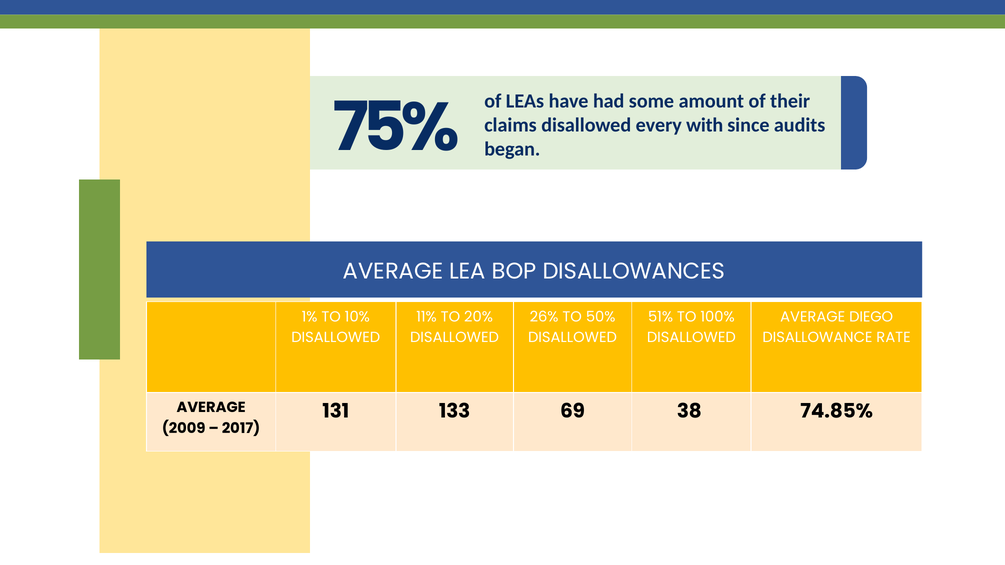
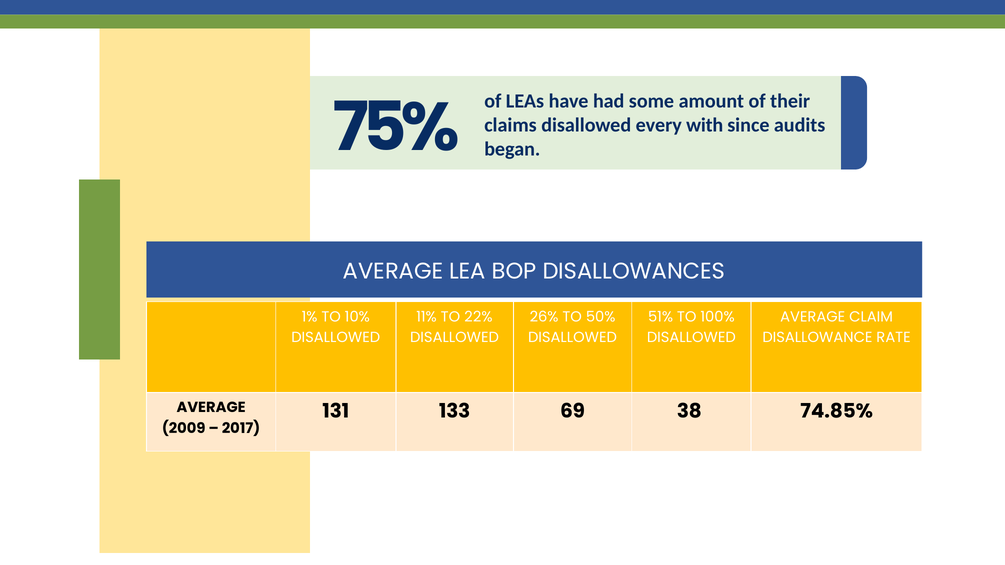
20%: 20% -> 22% (478, 317)
DIEGO: DIEGO -> CLAIM (871, 317)
